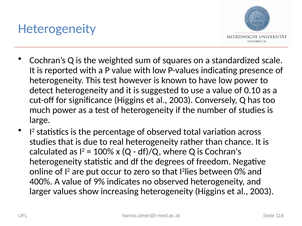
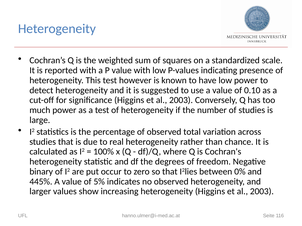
online: online -> binary (41, 172)
400%: 400% -> 445% (41, 182)
9%: 9% -> 5% (99, 182)
